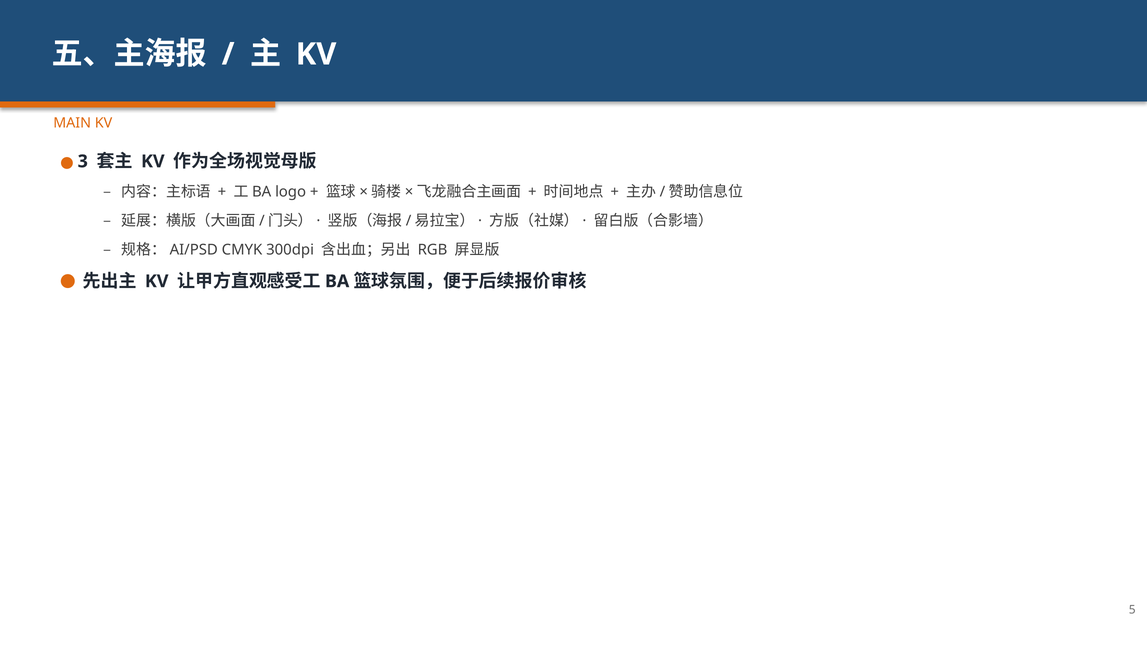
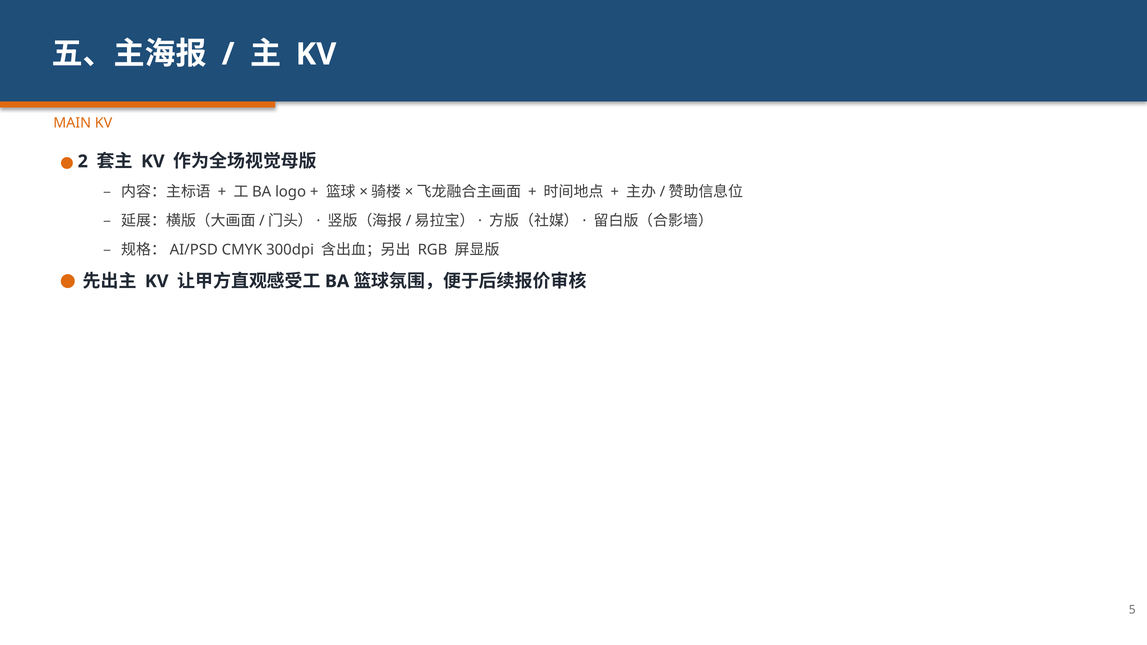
3: 3 -> 2 (83, 161)
